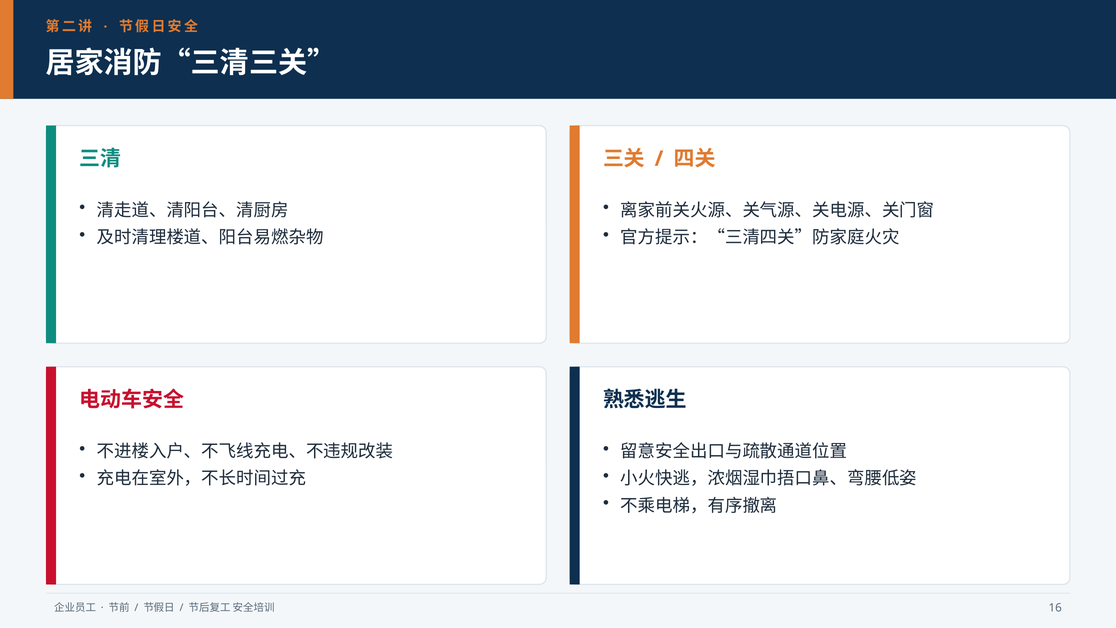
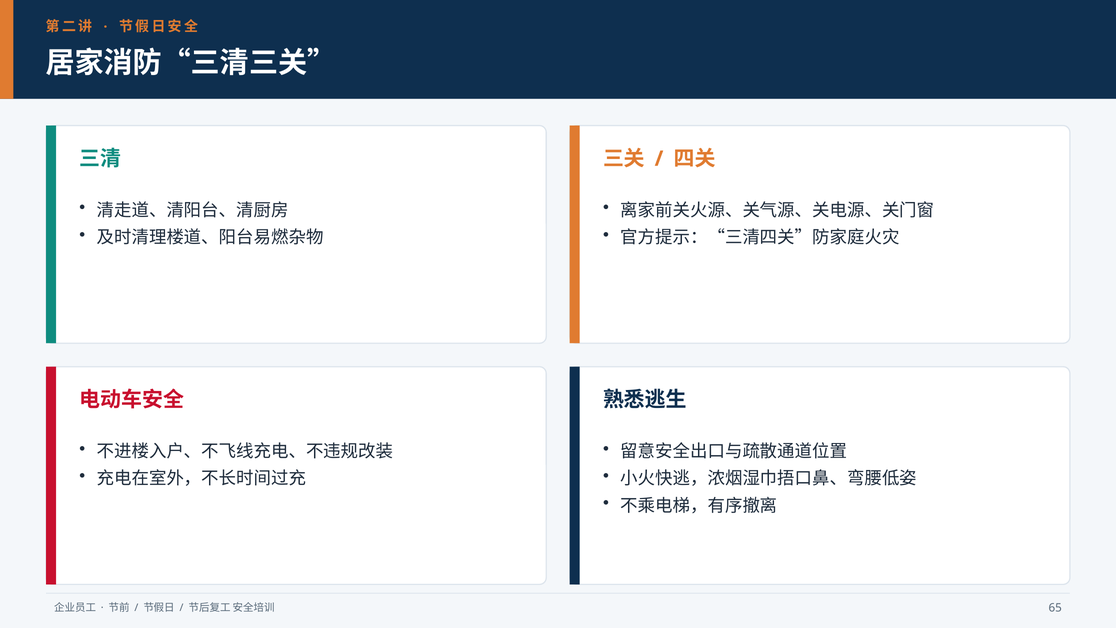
16: 16 -> 65 (1055, 608)
